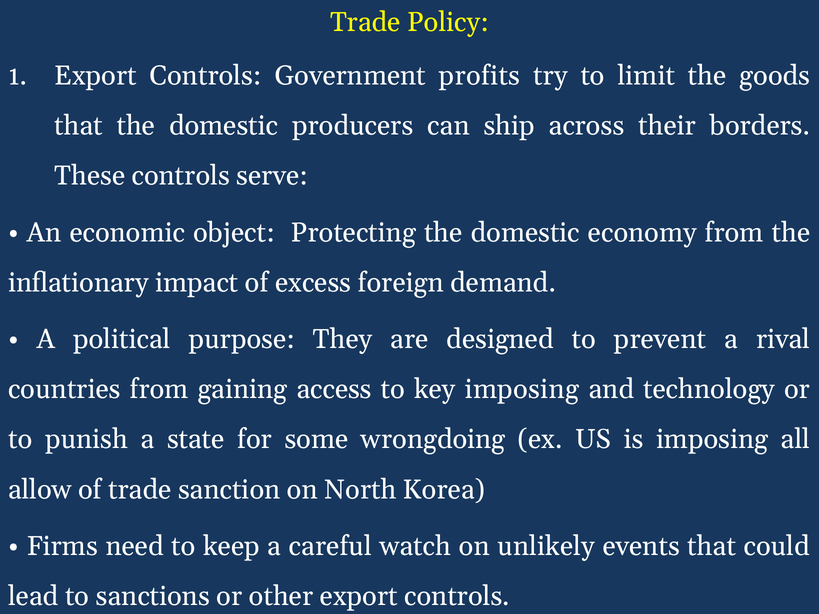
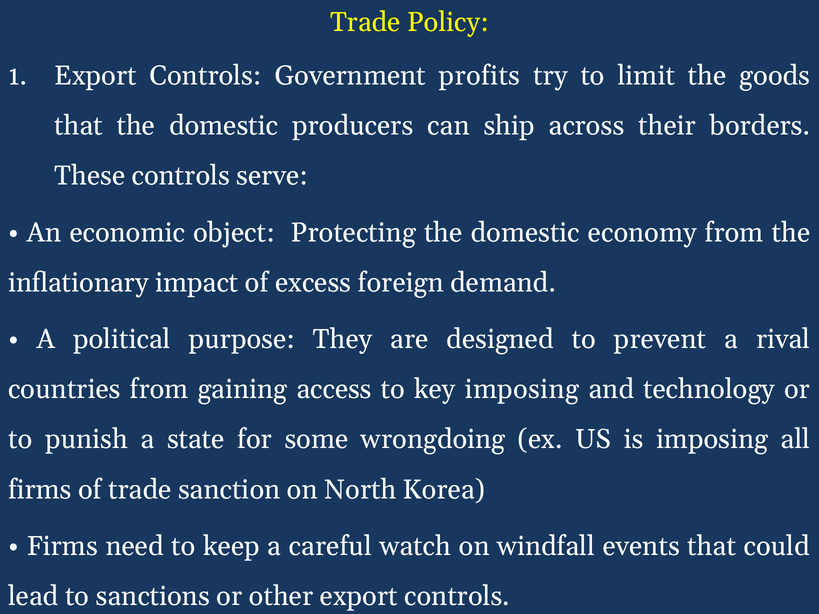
allow: allow -> firms (40, 490)
unlikely: unlikely -> windfall (546, 546)
